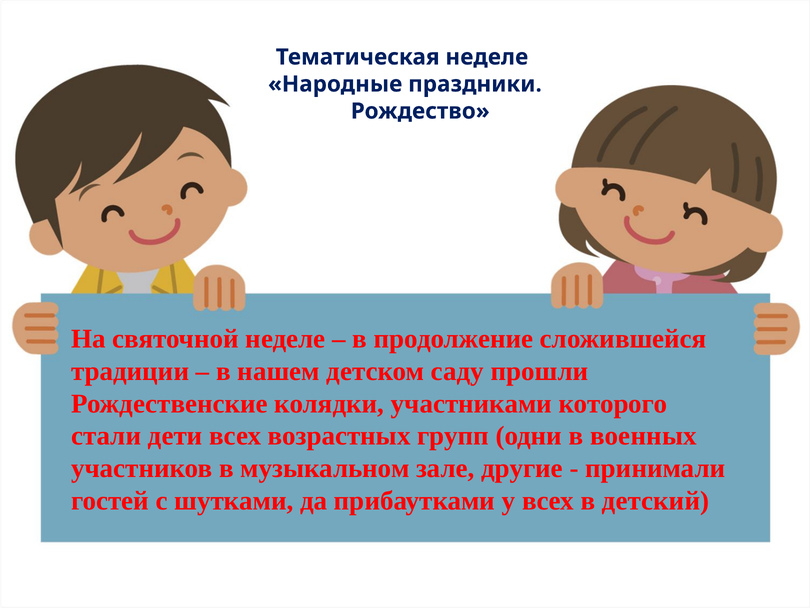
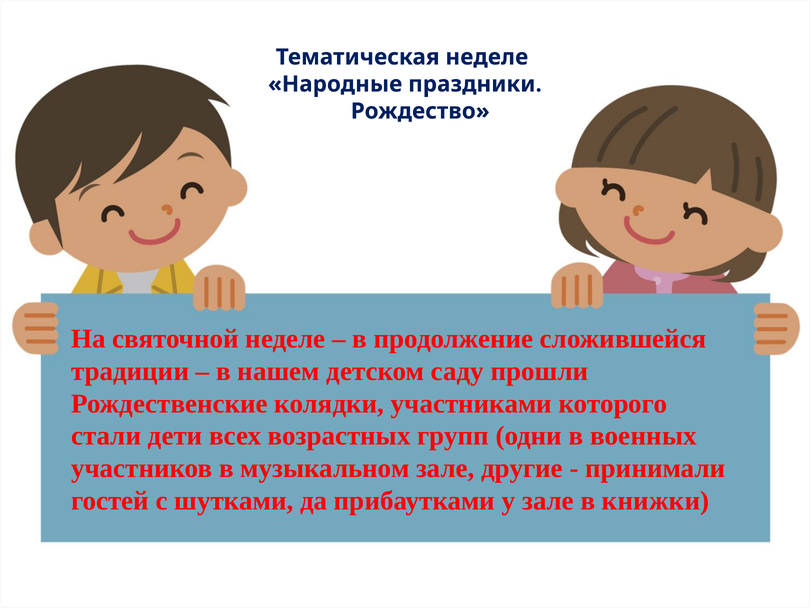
у всех: всех -> зале (548, 500)
детский: детский -> книжки (656, 500)
